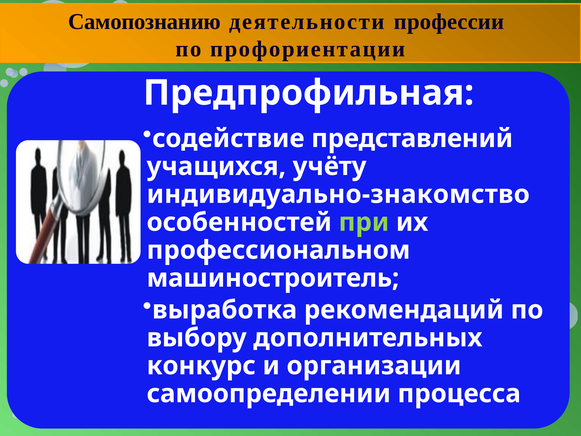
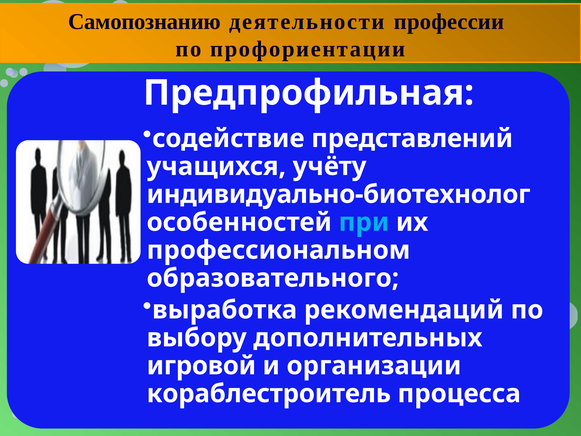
индивидуально-знакомство: индивидуально-знакомство -> индивидуально-биотехнолог (338, 194)
при colour: light green -> light blue (364, 222)
машиностроитель: машиностроитель -> образовательного (273, 278)
конкурс: конкурс -> игровой (201, 366)
самоопределении: самоопределении -> кораблестроитель (269, 393)
